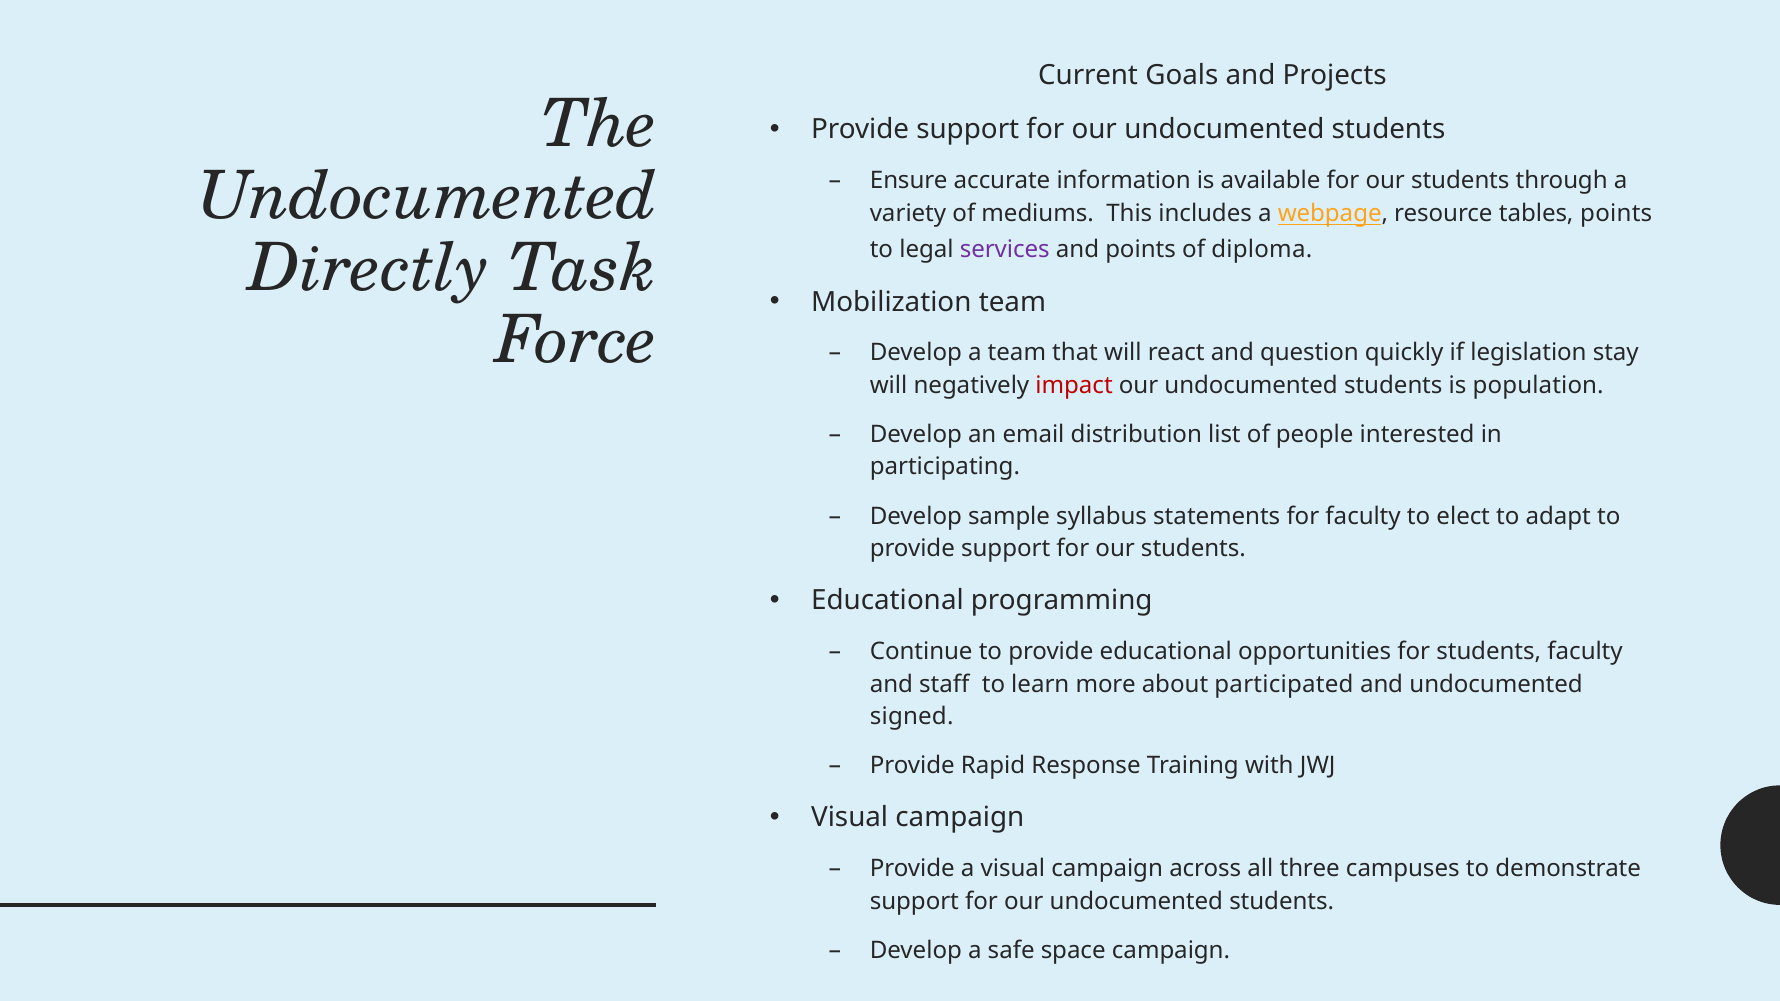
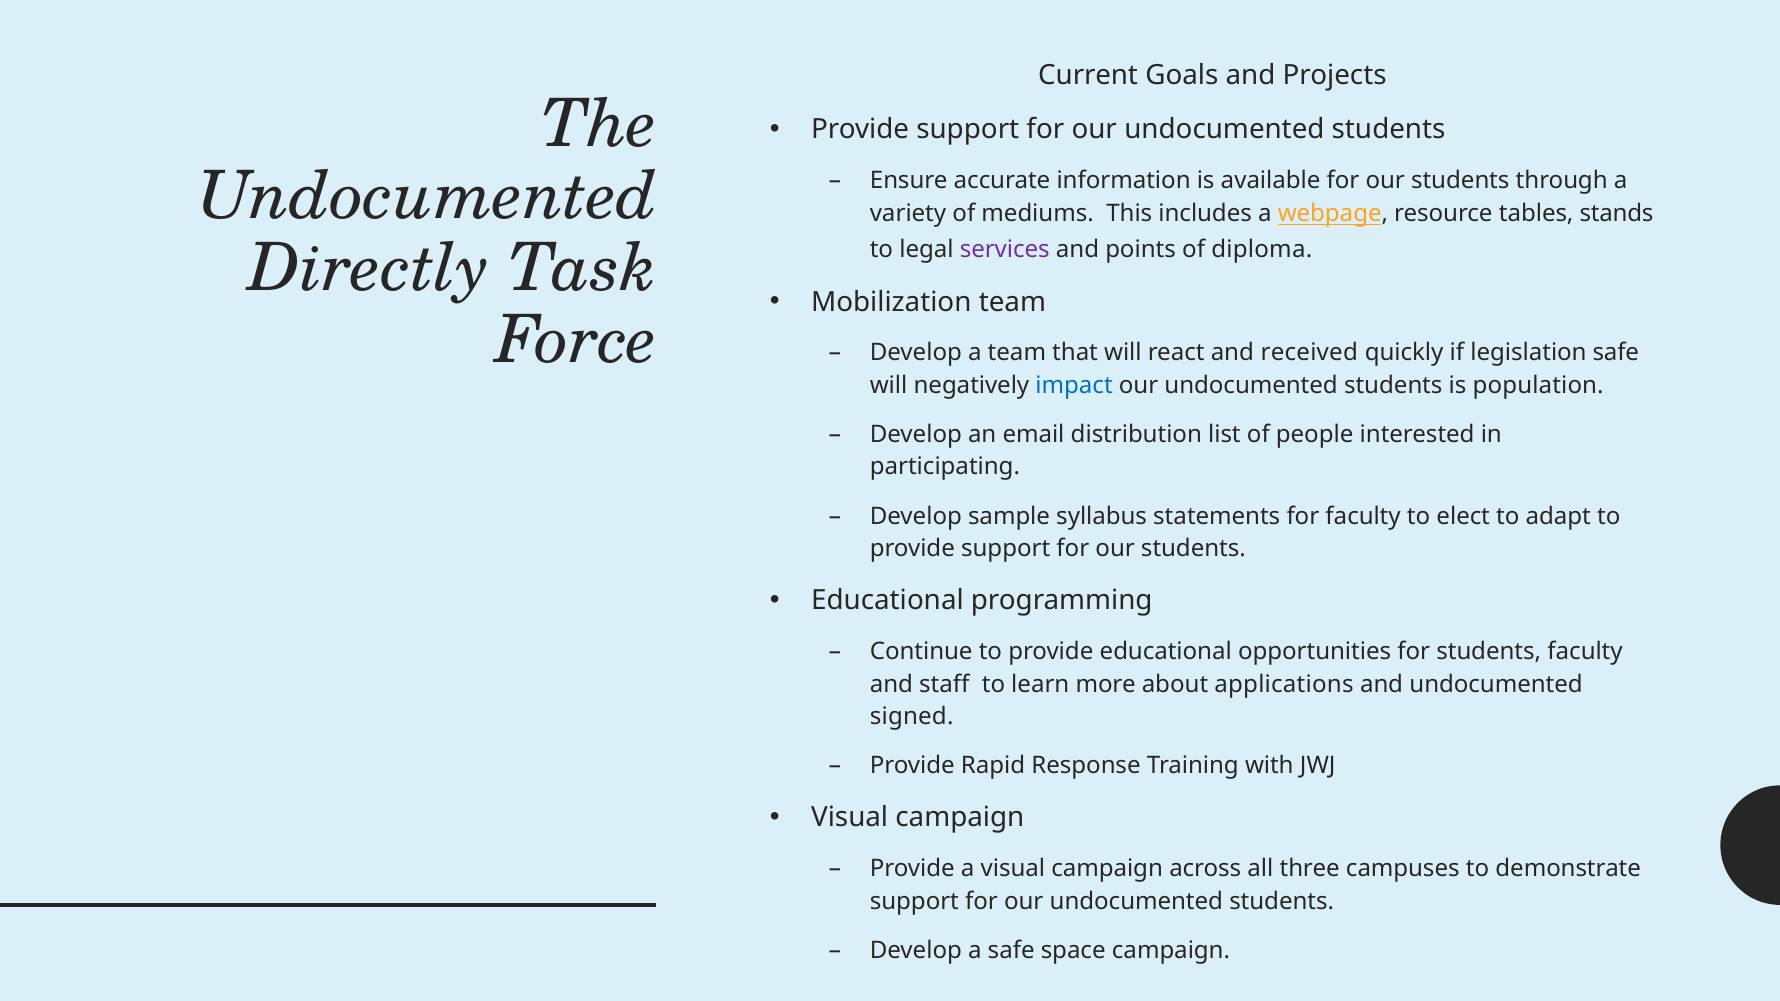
tables points: points -> stands (1616, 214)
question: question -> received (1309, 353)
legislation stay: stay -> safe (1616, 353)
impact colour: red -> blue (1074, 385)
participated: participated -> applications (1284, 684)
